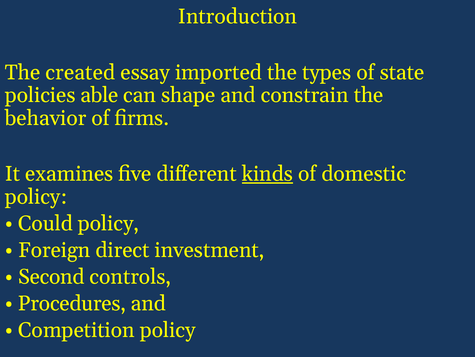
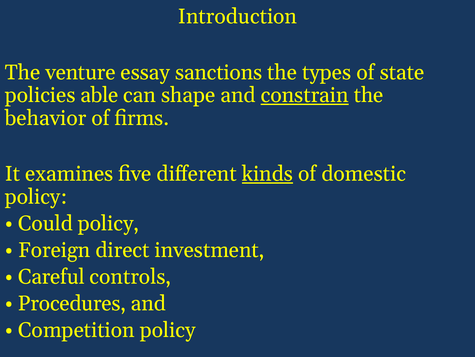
created: created -> venture (80, 72)
imported: imported -> sanctions (219, 72)
constrain underline: none -> present (305, 95)
Second: Second -> Careful (51, 276)
